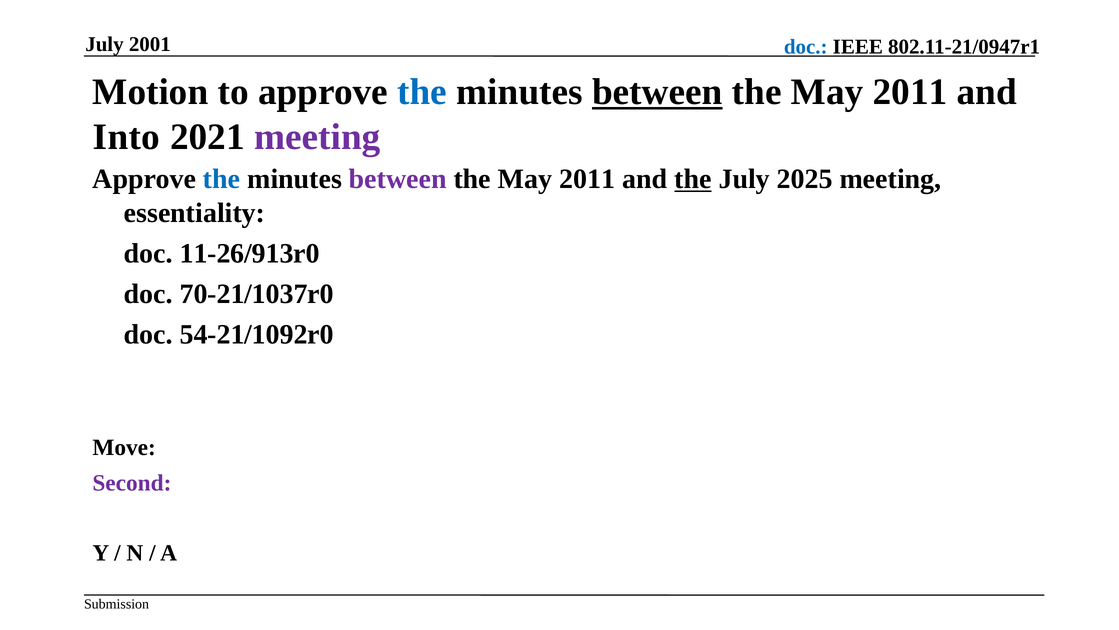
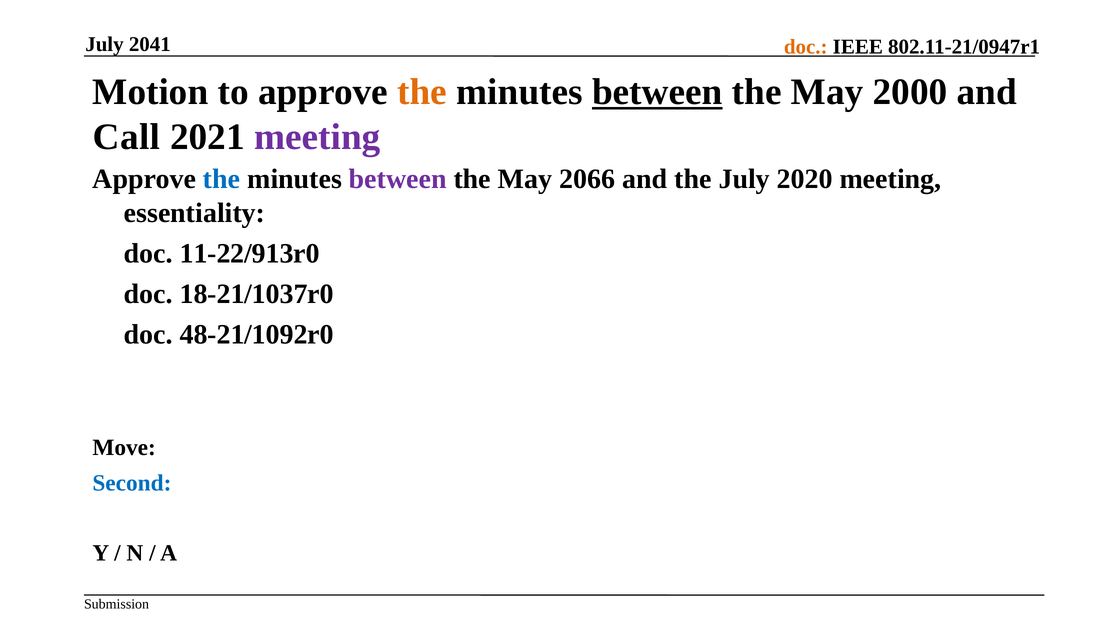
2001: 2001 -> 2041 (150, 44)
doc colour: blue -> orange (806, 47)
the colour: blue -> orange (422, 92)
2011: 2011 -> 2000 (910, 92)
Into: Into -> Call (126, 137)
2011: 2011 -> 2066 (587, 179)
the underline: present -> none (693, 179)
2025: 2025 -> 2020 (805, 179)
11-26/913r0: 11-26/913r0 -> 11-22/913r0 (250, 253)
70-21/1037r0: 70-21/1037r0 -> 18-21/1037r0 (257, 294)
54-21/1092r0: 54-21/1092r0 -> 48-21/1092r0 (257, 334)
Second colour: purple -> blue (132, 482)
